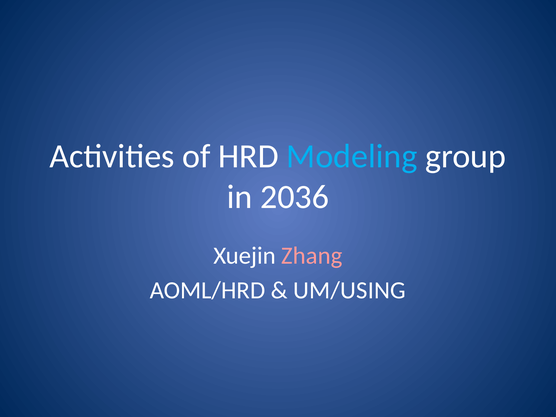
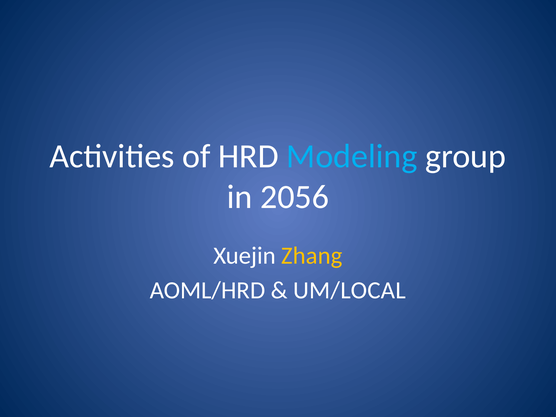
2036: 2036 -> 2056 (295, 197)
Zhang colour: pink -> yellow (312, 256)
UM/USING: UM/USING -> UM/LOCAL (350, 290)
